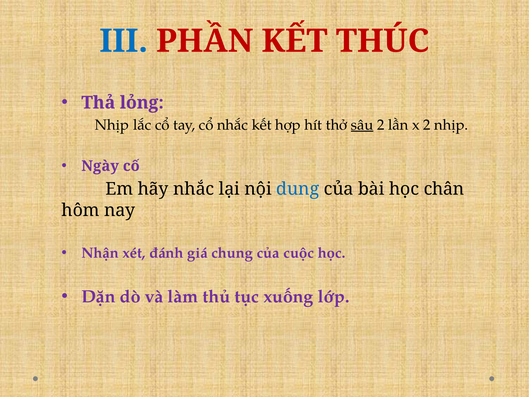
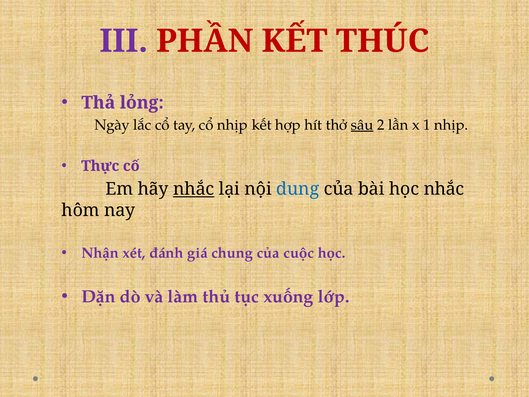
III colour: blue -> purple (124, 41)
Nhịp: Nhịp -> Ngày (112, 125)
cổ nhắc: nhắc -> nhịp (232, 125)
x 2: 2 -> 1 (427, 125)
Ngày: Ngày -> Thực (100, 166)
nhắc underline: none -> present (194, 189)
học chân: chân -> nhắc (444, 189)
